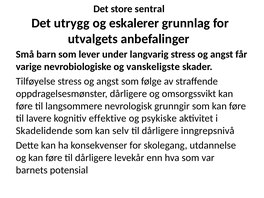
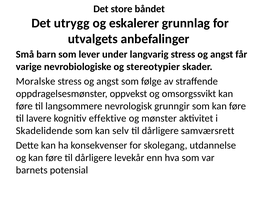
sentral: sentral -> båndet (150, 9)
vanskeligste: vanskeligste -> stereotypier (153, 67)
Tilføyelse: Tilføyelse -> Moralske (36, 81)
oppdragelsesmønster dårligere: dårligere -> oppvekst (128, 94)
psykiske: psykiske -> mønster (159, 118)
inngrepsnivå: inngrepsnivå -> samværsrett (208, 131)
